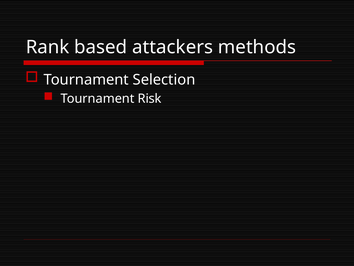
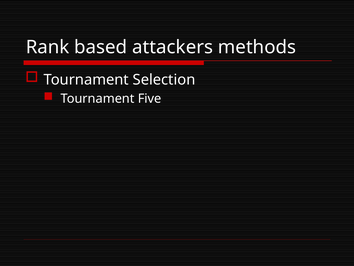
Risk: Risk -> Five (150, 98)
